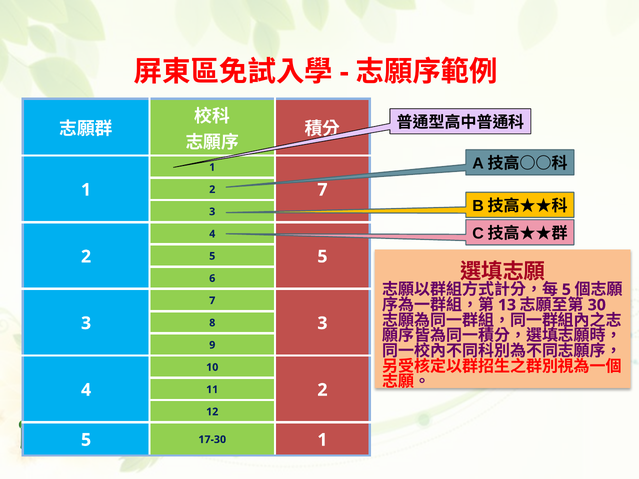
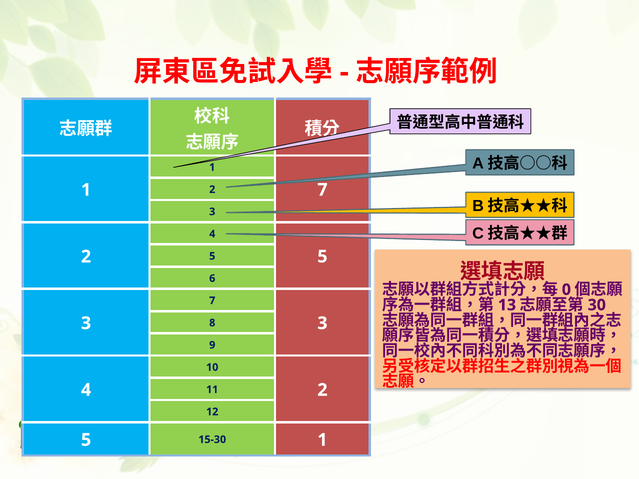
5: 5 -> 0 (566, 290)
17-30: 17-30 -> 15-30 (212, 440)
